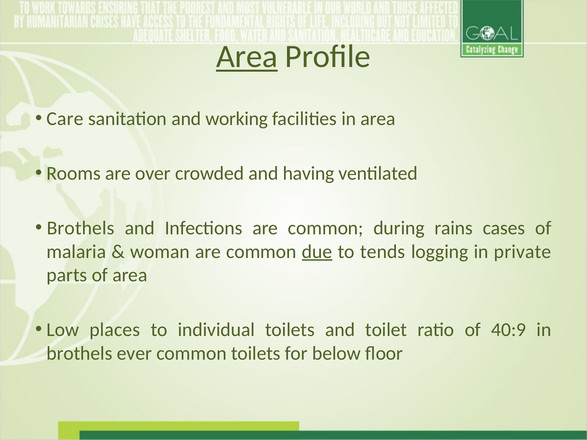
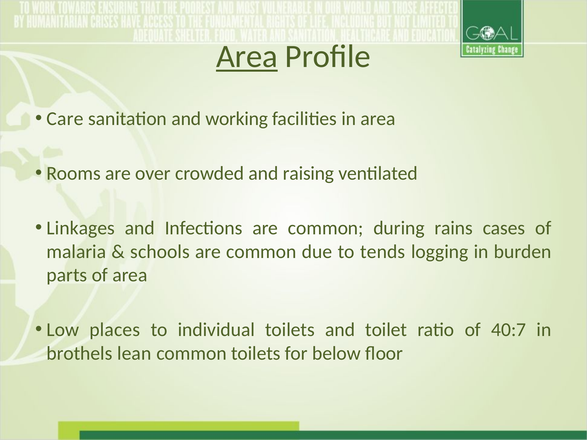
having: having -> raising (309, 174)
Brothels: Brothels -> Linkages (81, 228)
woman: woman -> schools (160, 252)
due underline: present -> none (317, 252)
private: private -> burden (523, 252)
40:9: 40:9 -> 40:7 (509, 330)
ever: ever -> lean (134, 354)
